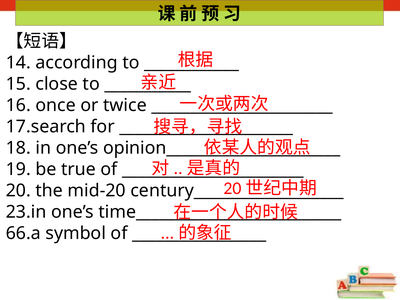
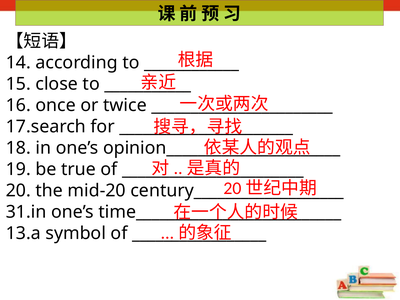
23.in: 23.in -> 31.in (26, 212)
66.a: 66.a -> 13.a (23, 233)
